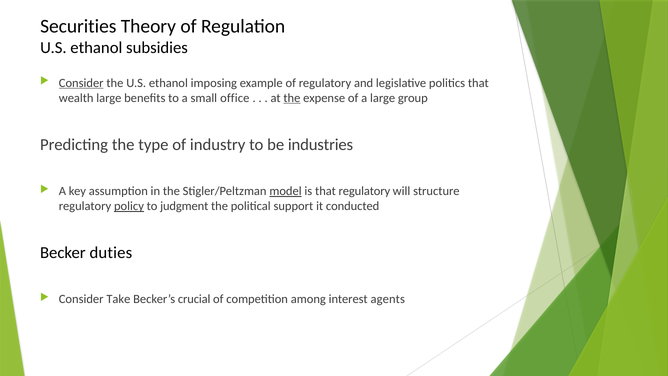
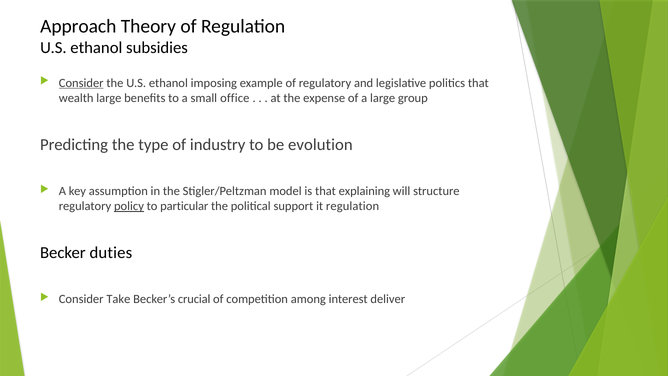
Securities: Securities -> Approach (78, 26)
the underline: present -> none (292, 98)
industries: industries -> evolution (320, 145)
model underline: present -> none (286, 191)
that regulatory: regulatory -> explaining (364, 191)
judgment: judgment -> particular (184, 206)
it conducted: conducted -> regulation (353, 206)
agents: agents -> deliver (388, 299)
